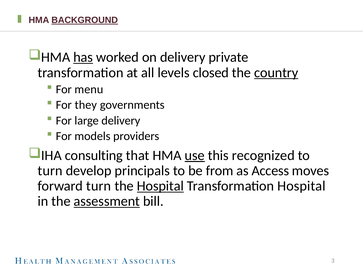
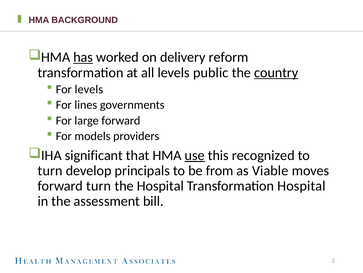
BACKGROUND underline: present -> none (85, 20)
private: private -> reform (229, 57)
closed: closed -> public (211, 72)
For menu: menu -> levels (89, 89)
they: they -> lines (86, 105)
large delivery: delivery -> forward (121, 120)
consulting: consulting -> significant (94, 155)
Access: Access -> Viable (270, 170)
Hospital underline: present -> none (160, 185)
assessment underline: present -> none (107, 201)
